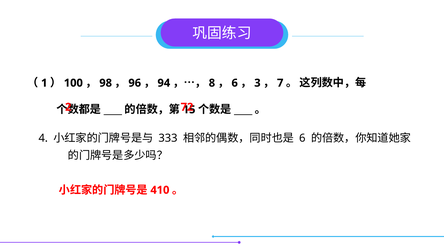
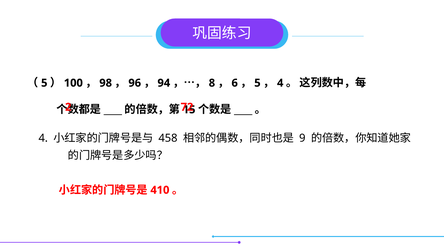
1: 1 -> 5 (44, 83)
3: 3 -> 5 (257, 83)
7: 7 -> 4 (280, 83)
333: 333 -> 458 (168, 138)
6: 6 -> 9 (302, 138)
